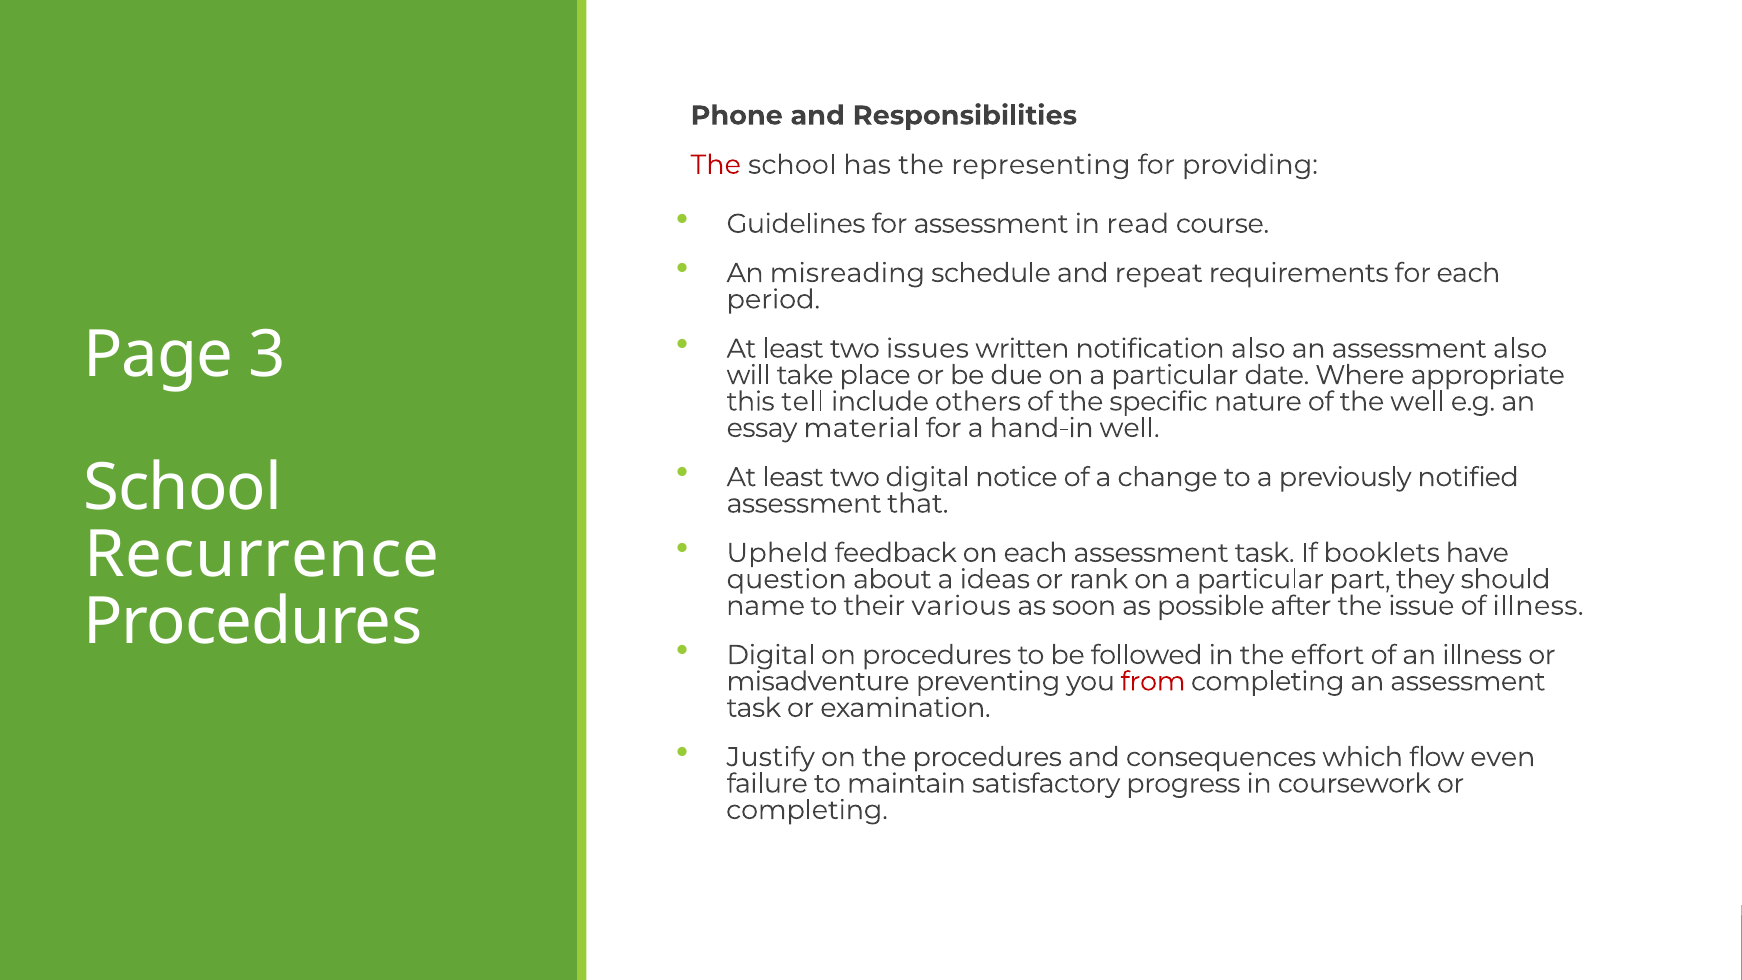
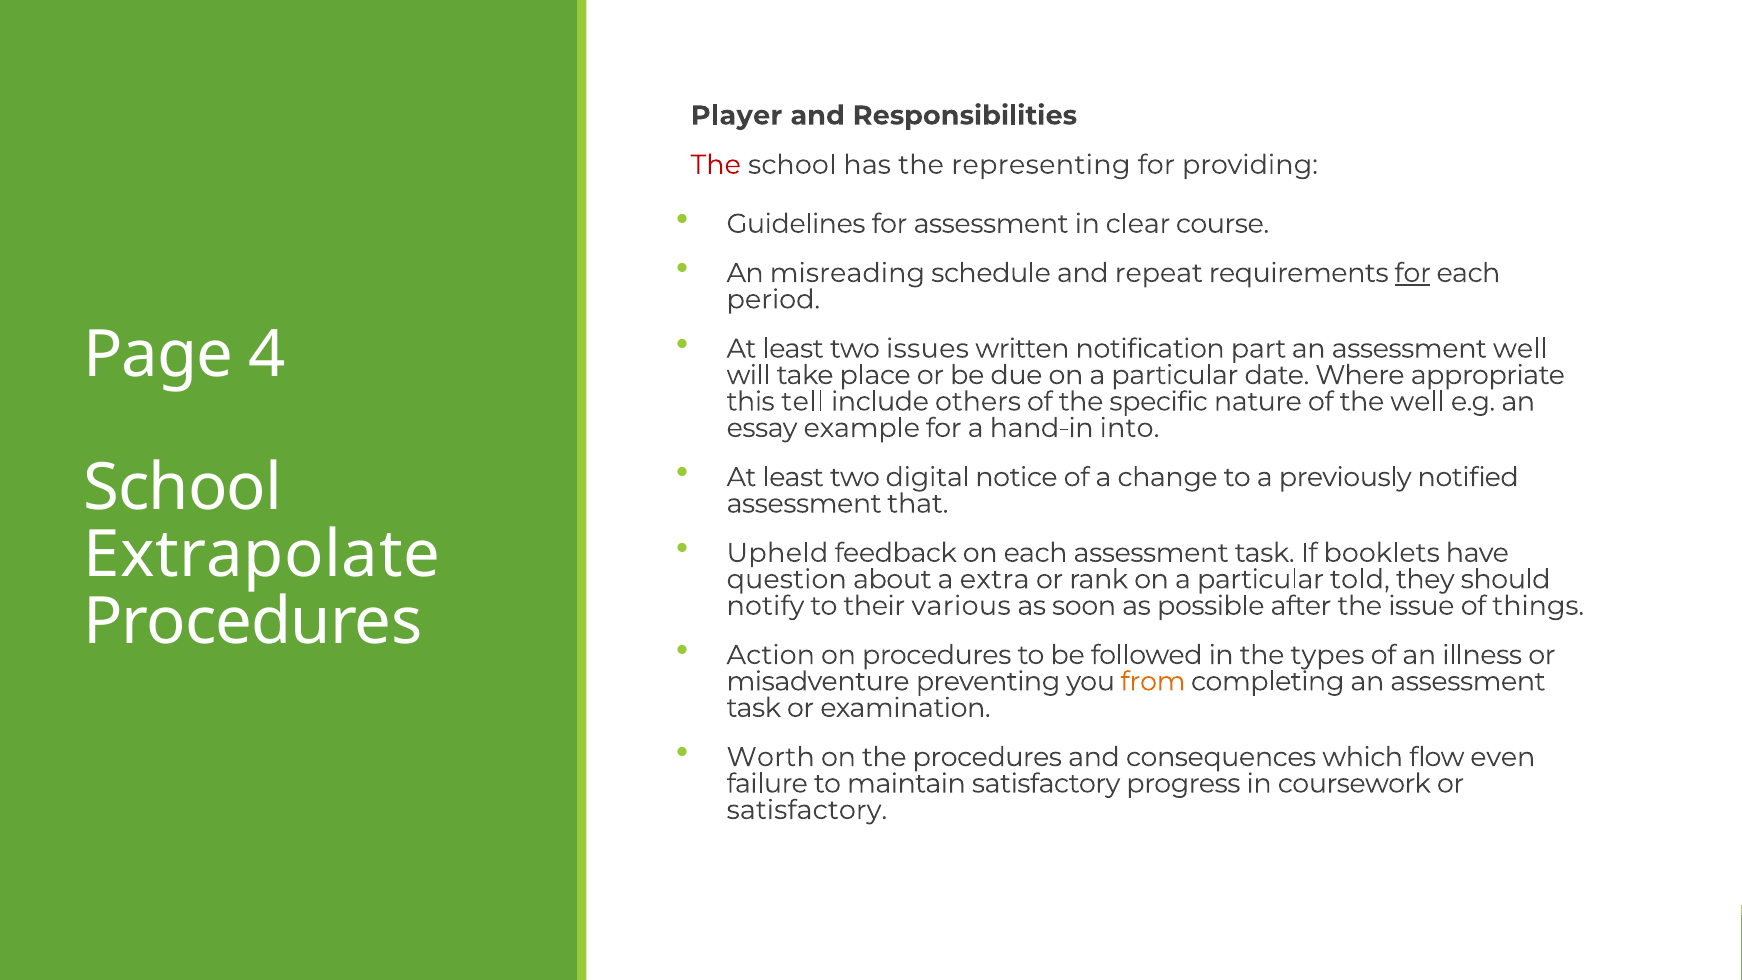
Phone: Phone -> Player (737, 116)
read: read -> clear (1138, 224)
for underline: none -> present (1413, 273)
notification also: also -> part (1259, 349)
assessment also: also -> well (1520, 349)
3: 3 -> 4 (268, 355)
material: material -> example (862, 428)
hand-in well: well -> into (1130, 428)
Recurrence: Recurrence -> Extrapolate (262, 555)
ideas: ideas -> extra (995, 579)
part: part -> told (1360, 579)
name: name -> notify (765, 606)
of illness: illness -> things (1538, 606)
Digital: Digital -> Action (771, 655)
effort: effort -> types (1327, 655)
from colour: red -> orange (1153, 681)
Justify: Justify -> Worth (771, 757)
completing: completing -> satisfactory (807, 810)
